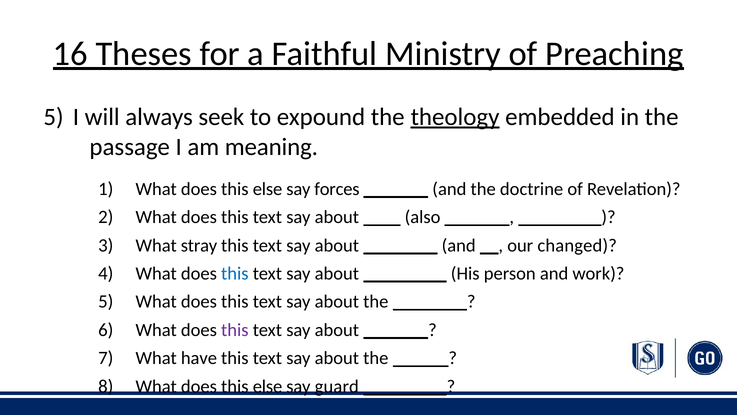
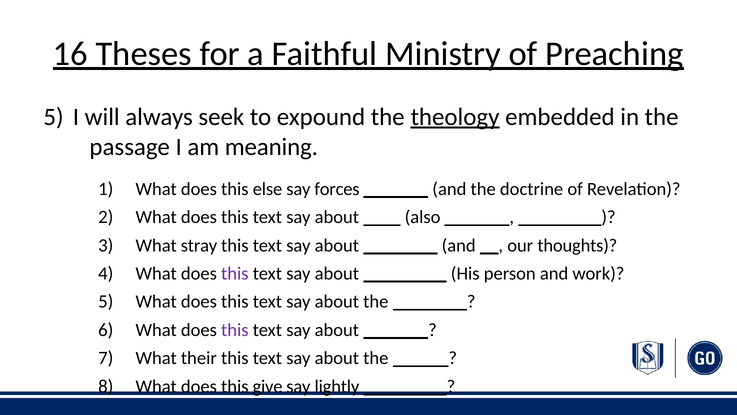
changed: changed -> thoughts (577, 245)
this colour: blue -> purple (235, 273)
have: have -> their (199, 358)
else: else -> give (268, 386)
guard: guard -> lightly (337, 386)
